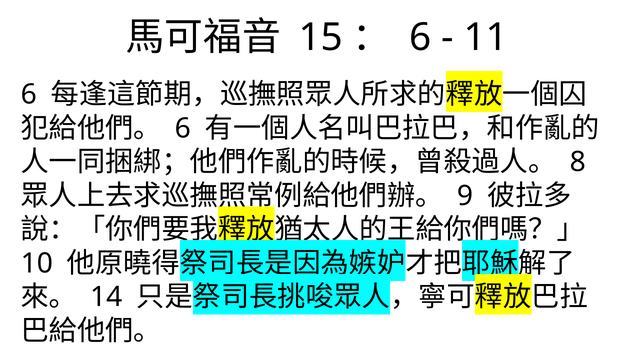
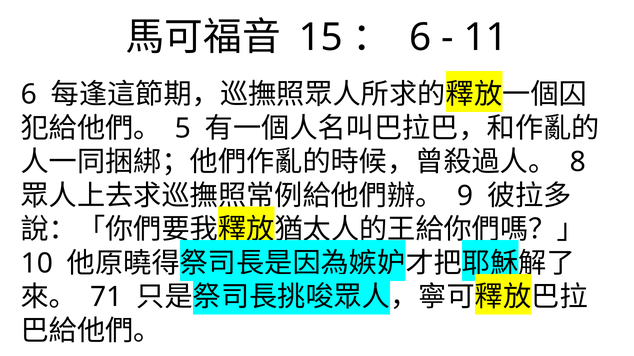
6: 6 -> 5 (183, 129)
14: 14 -> 71 (106, 298)
